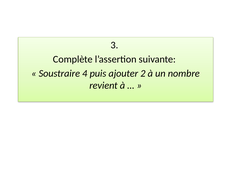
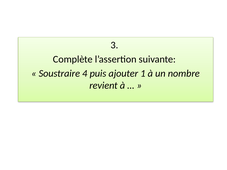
2: 2 -> 1 (143, 73)
